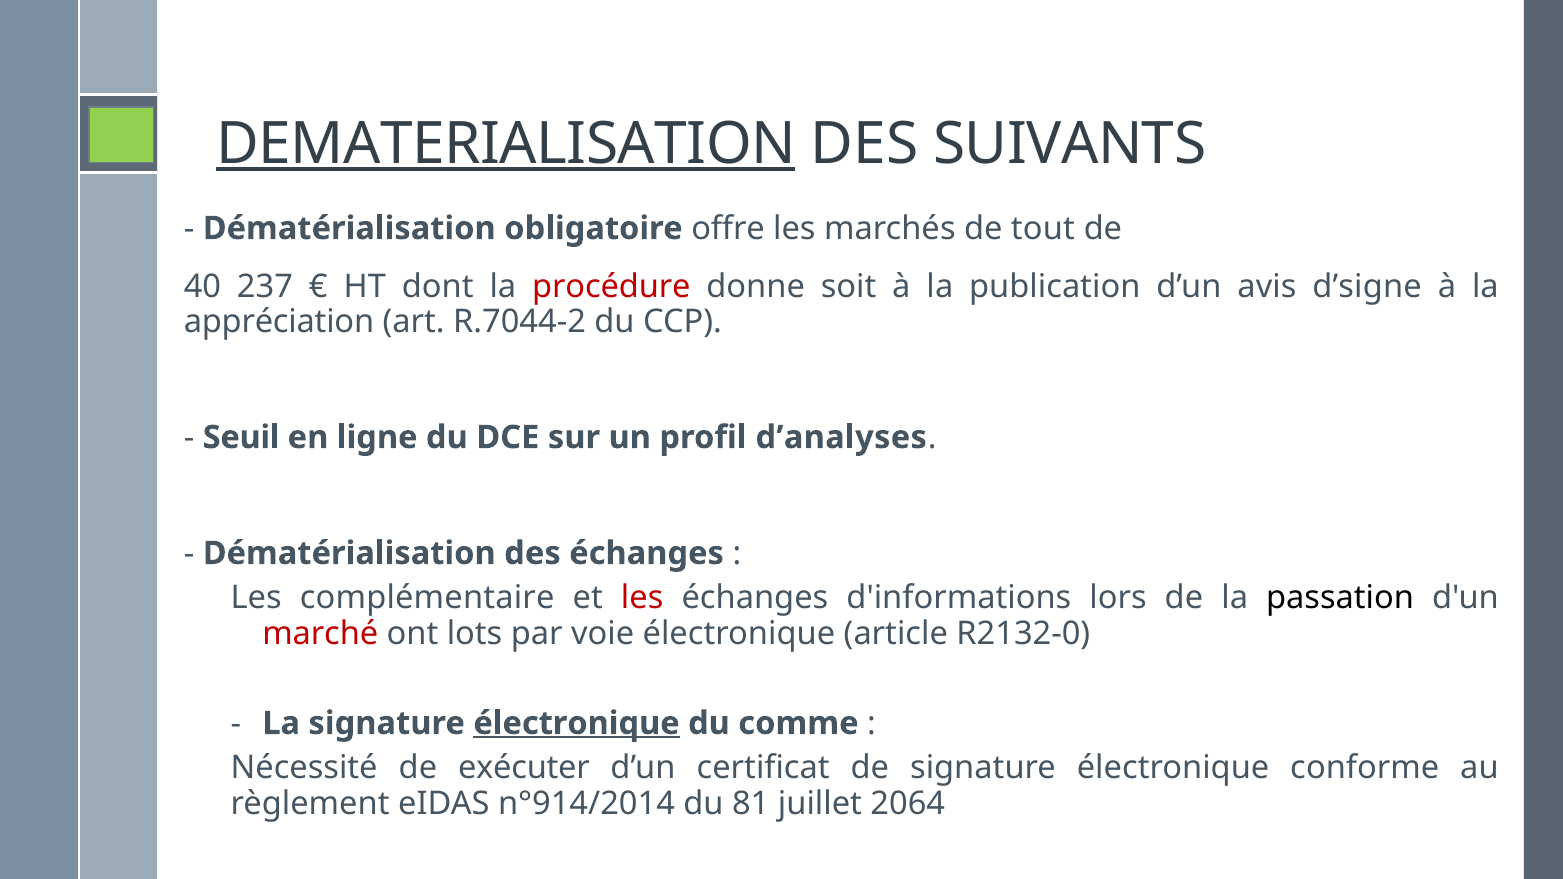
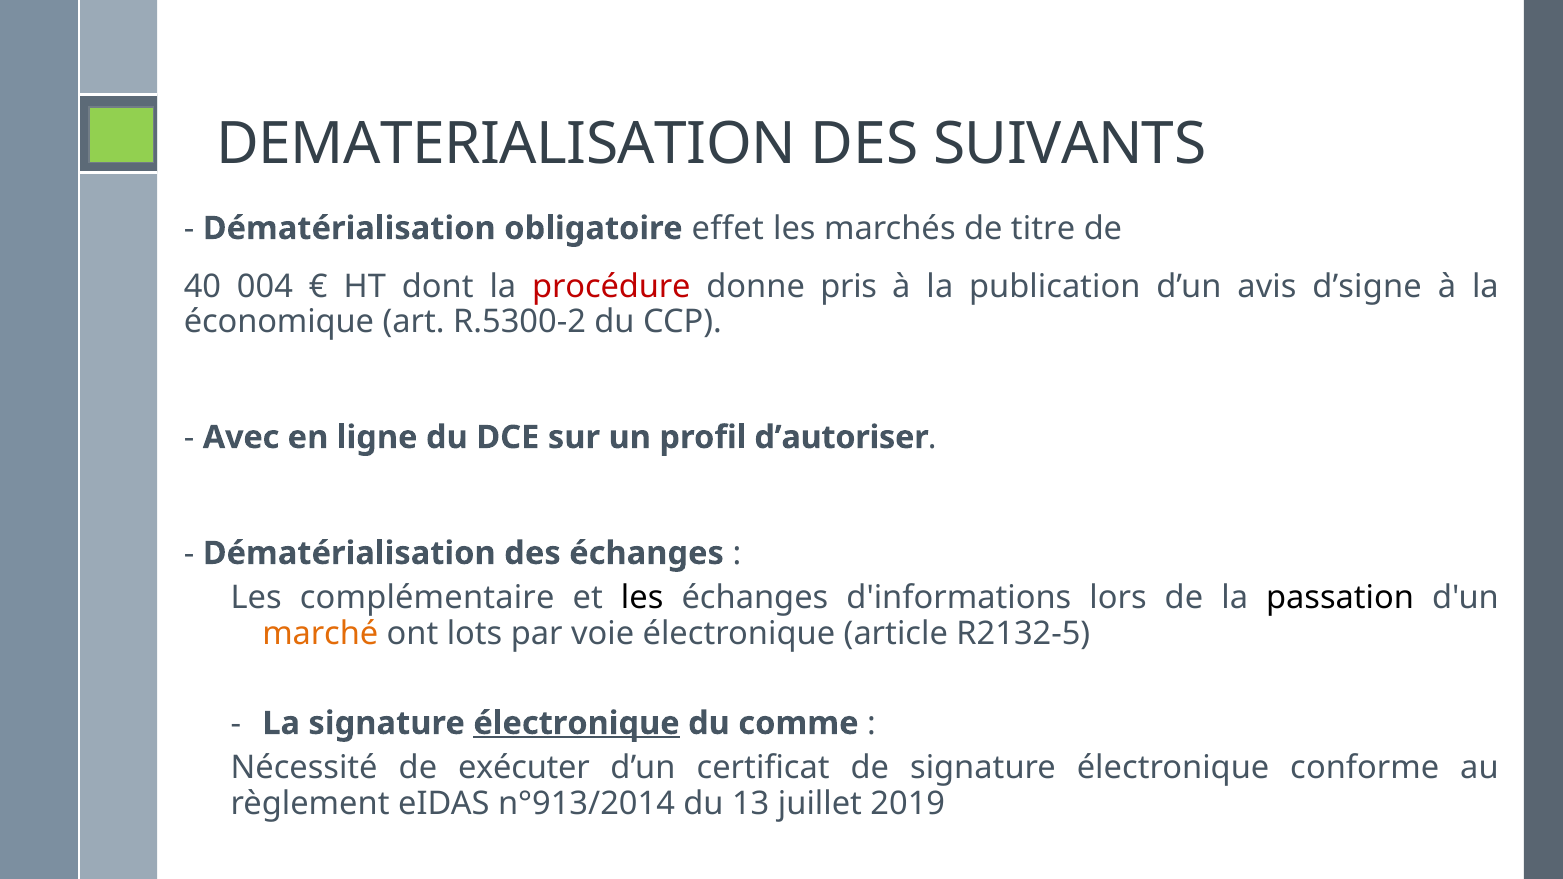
DEMATERIALISATION underline: present -> none (506, 144)
offre: offre -> effet (728, 228)
tout: tout -> titre (1043, 228)
237: 237 -> 004 (265, 286)
soit: soit -> pris (849, 286)
appréciation: appréciation -> économique (279, 322)
R.7044-2: R.7044-2 -> R.5300-2 (519, 322)
Seuil: Seuil -> Avec (241, 438)
d’analyses: d’analyses -> d’autoriser (842, 438)
les colour: red -> black (642, 599)
marché colour: red -> orange (320, 634)
R2132-0: R2132-0 -> R2132-5 (1023, 634)
n°914/2014: n°914/2014 -> n°913/2014 (586, 804)
81: 81 -> 13 (751, 804)
2064: 2064 -> 2019 (908, 804)
